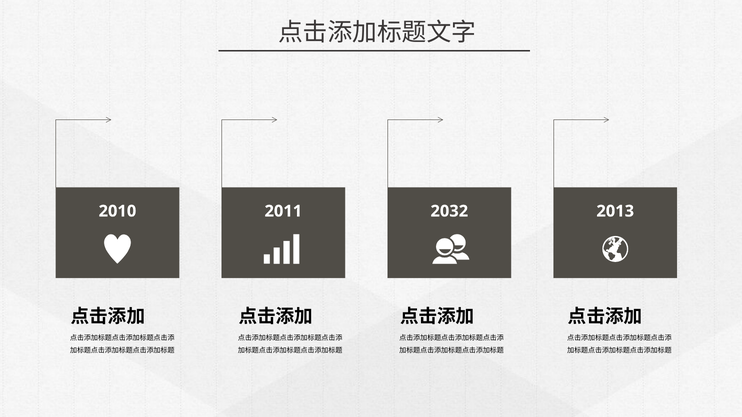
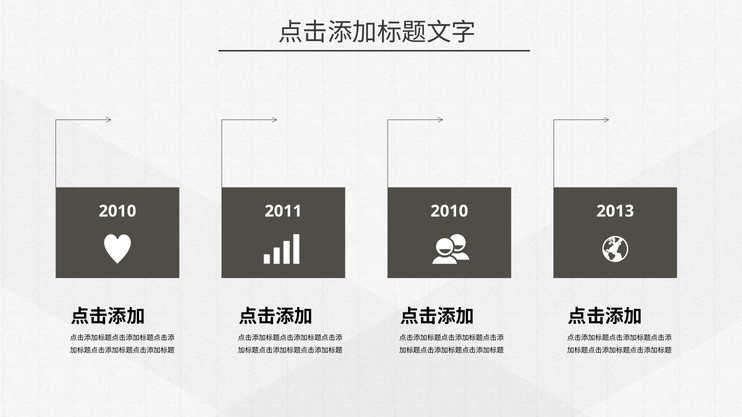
2032: 2032 -> 2010 (449, 211)
